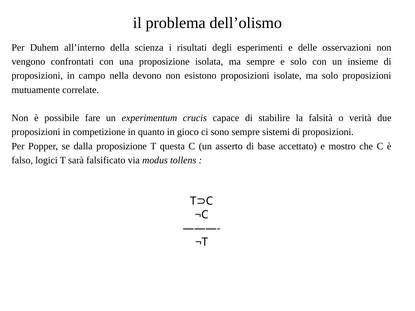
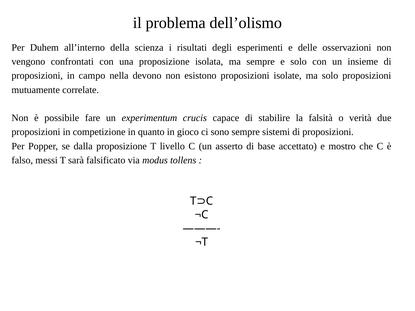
questa: questa -> livello (172, 146)
logici: logici -> messi (47, 160)
